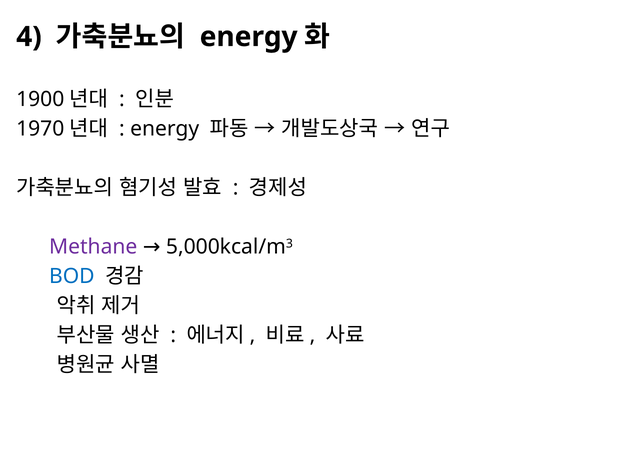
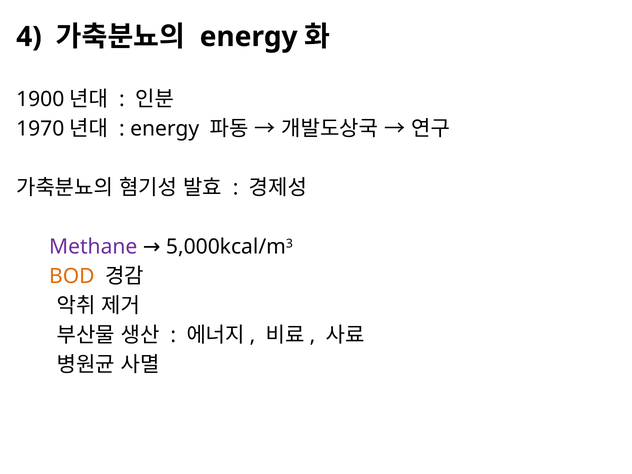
BOD colour: blue -> orange (72, 276)
